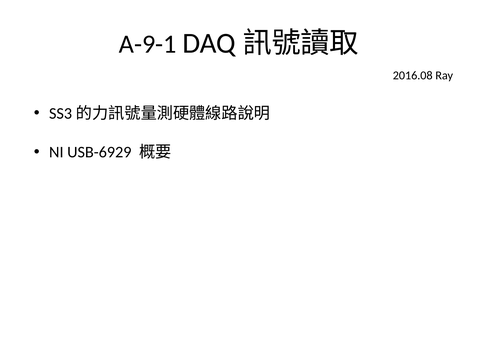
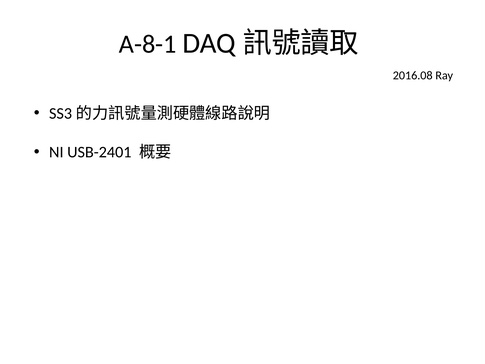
A-9-1: A-9-1 -> A-8-1 (148, 44)
USB-6929: USB-6929 -> USB-2401 (99, 152)
